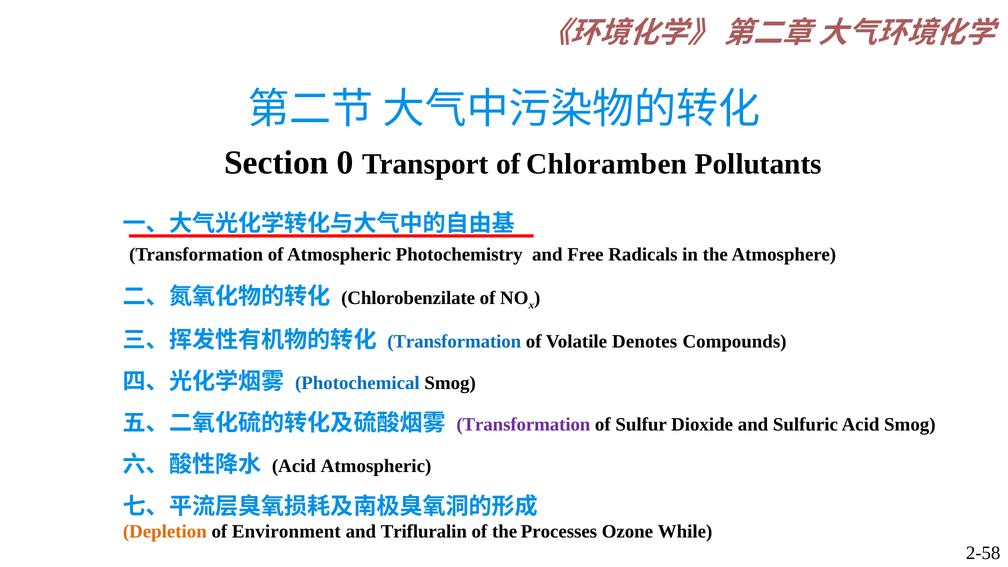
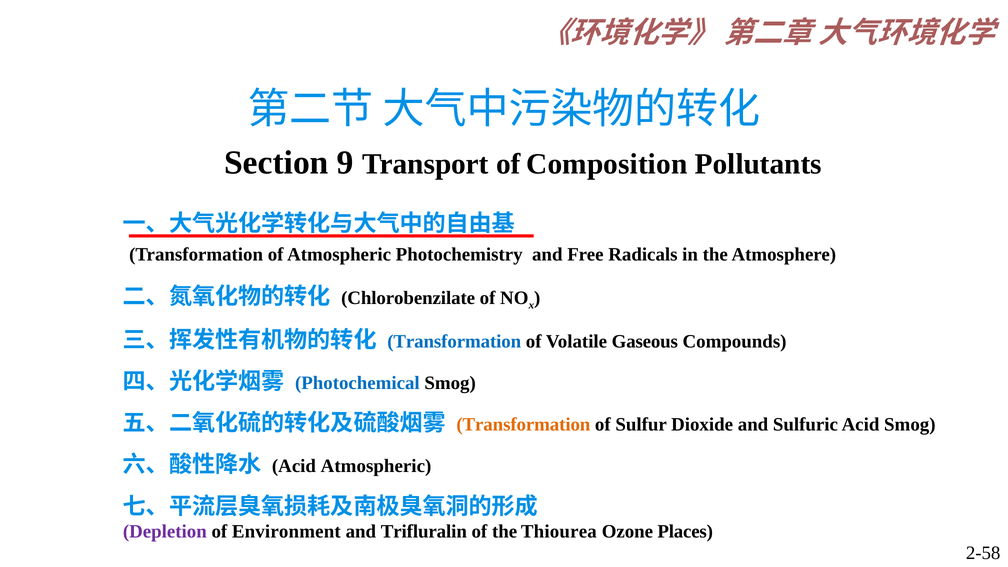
0: 0 -> 9 (345, 163)
Chloramben: Chloramben -> Composition (607, 164)
Denotes: Denotes -> Gaseous (645, 342)
Transformation colour: purple -> orange (523, 425)
Depletion colour: orange -> purple (165, 531)
Processes: Processes -> Thiourea (559, 531)
While: While -> Places (685, 531)
